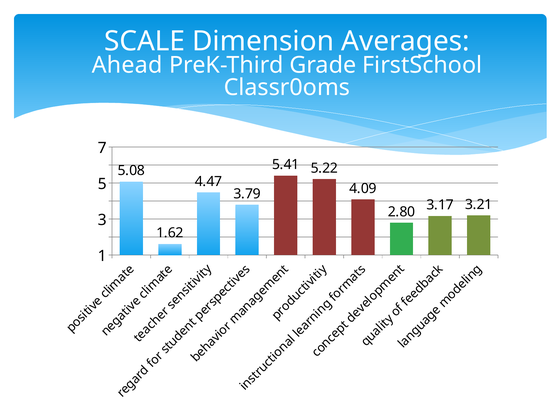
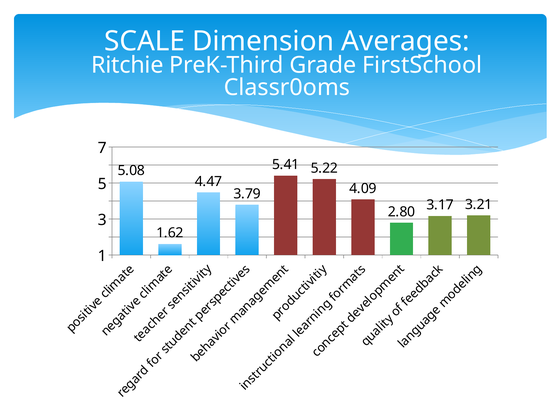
Ahead: Ahead -> Ritchie (127, 65)
